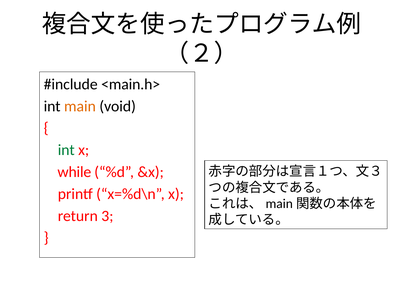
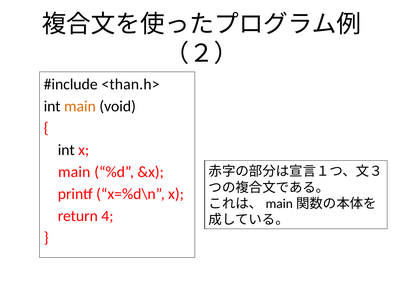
<main.h>: <main.h> -> <than.h> (131, 84)
int colour: green -> black (66, 150)
while: while -> main (74, 172)
3: 3 -> 4 (107, 216)
